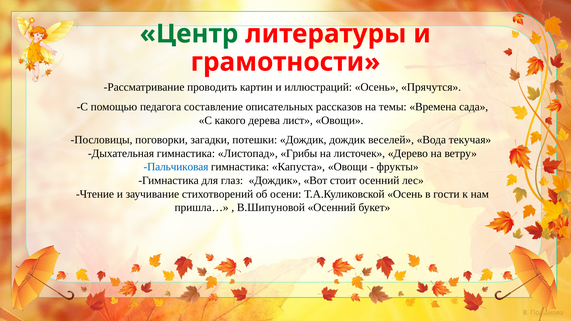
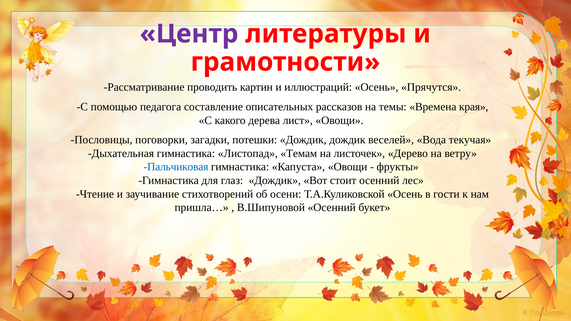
Центр colour: green -> purple (189, 34)
сада: сада -> края (474, 107)
Грибы: Грибы -> Темам (299, 153)
